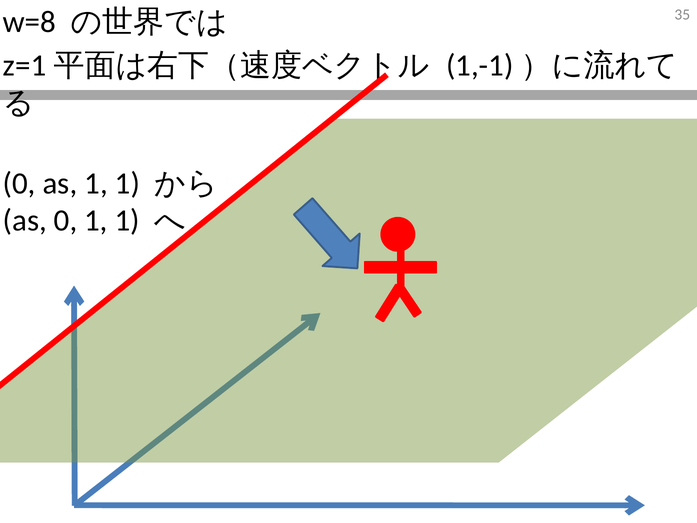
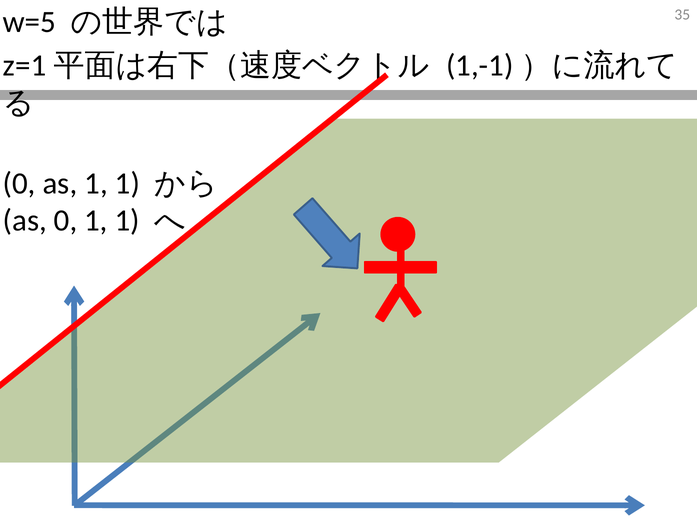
w=8: w=8 -> w=5 (29, 22)
